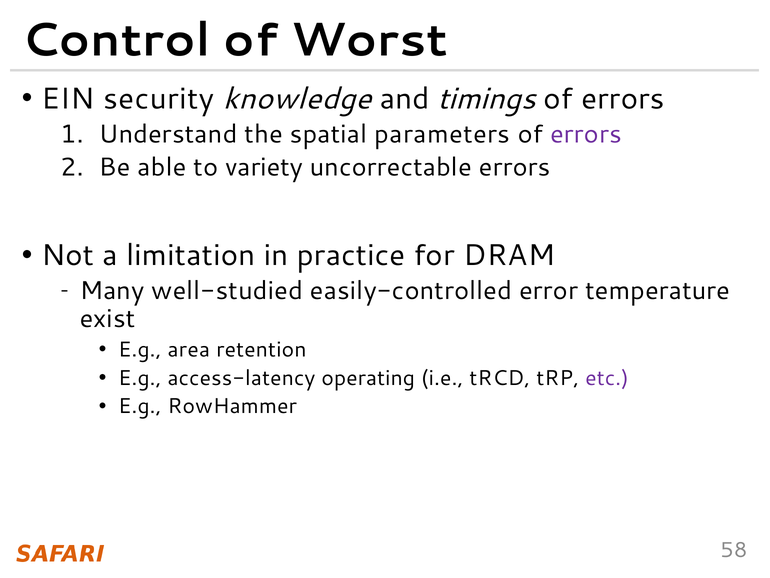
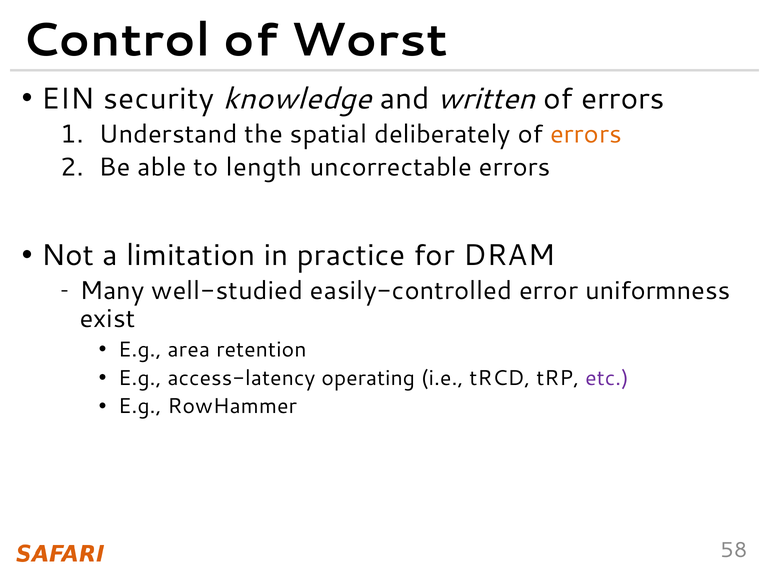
timings: timings -> written (487, 99)
parameters: parameters -> deliberately (443, 134)
errors colour: purple -> orange (586, 134)
variety: variety -> length (264, 167)
temperature: temperature -> uniformness (658, 291)
